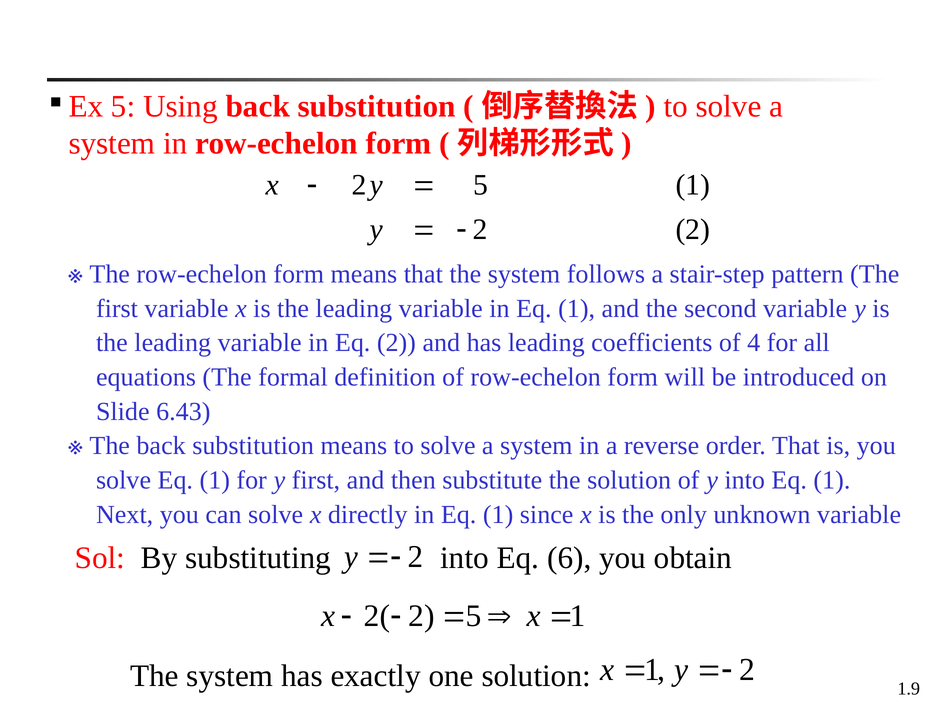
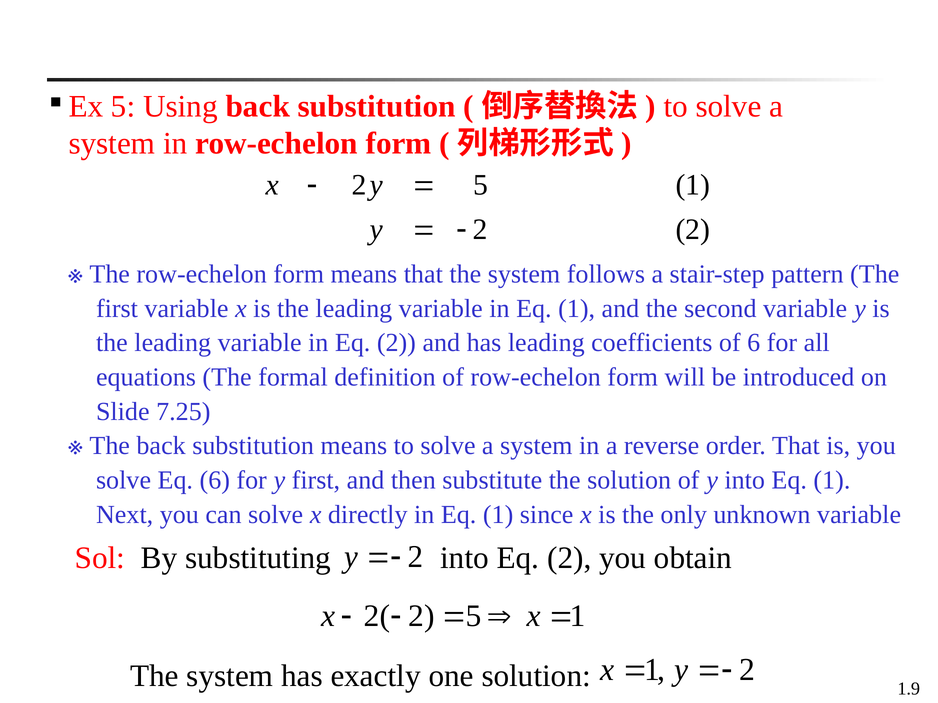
of 4: 4 -> 6 (754, 343)
6.43: 6.43 -> 7.25 (183, 412)
solve Eq 1: 1 -> 6 (215, 481)
into Eq 6: 6 -> 2 (569, 559)
